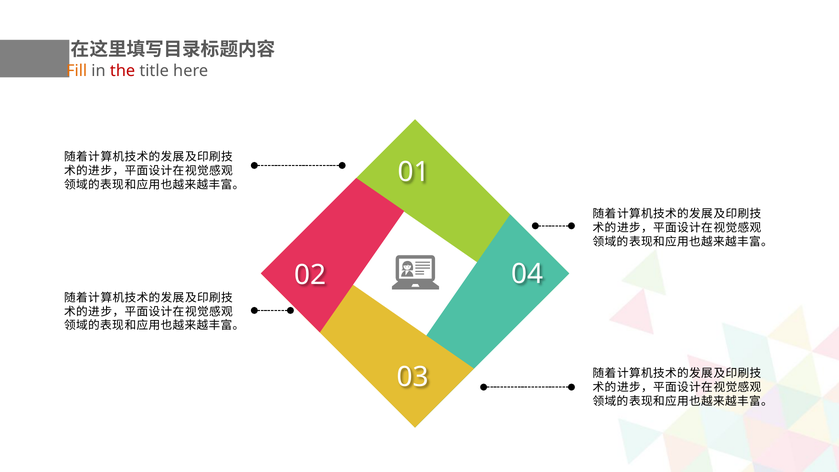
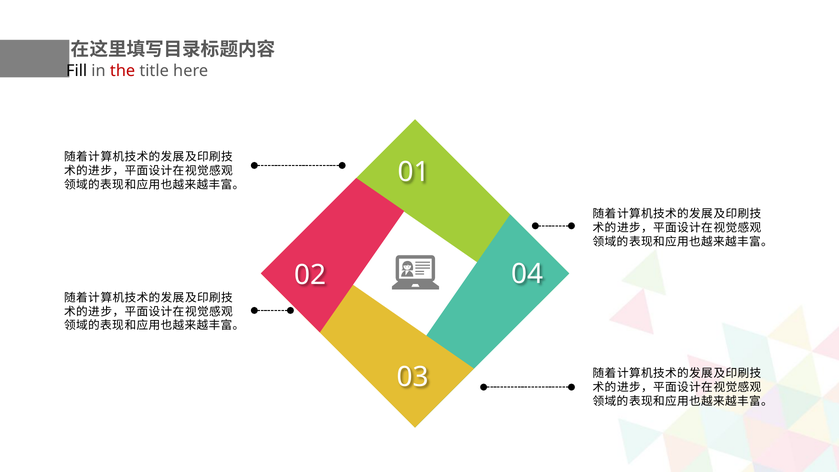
Fill colour: orange -> black (77, 71)
